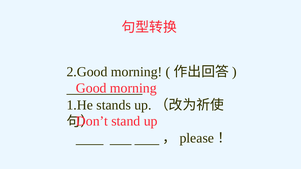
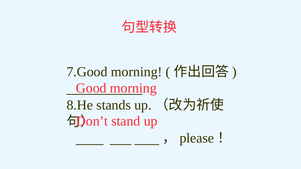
2.Good: 2.Good -> 7.Good (87, 72)
1.He: 1.He -> 8.He (80, 105)
